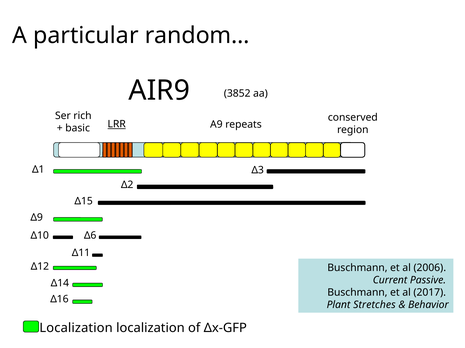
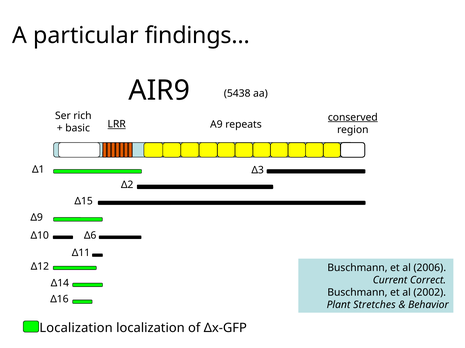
random…: random… -> findings… (197, 36)
3852: 3852 -> 5438 (237, 93)
conserved underline: none -> present (353, 118)
Passive: Passive -> Correct (428, 281)
2017: 2017 -> 2002 (430, 293)
